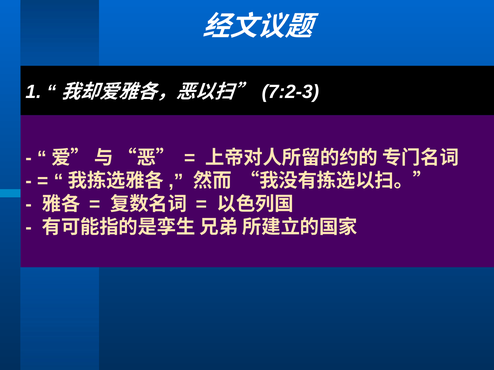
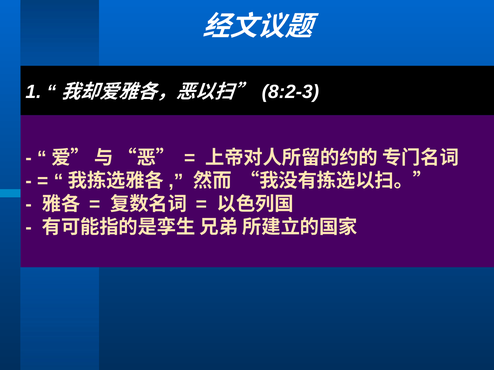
7:2-3: 7:2-3 -> 8:2-3 (291, 92)
